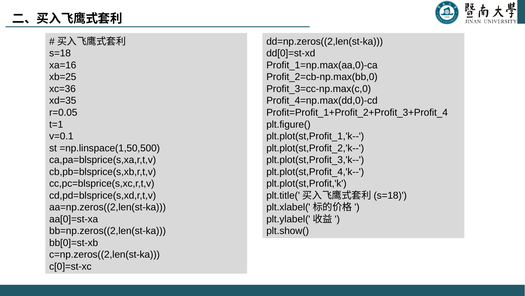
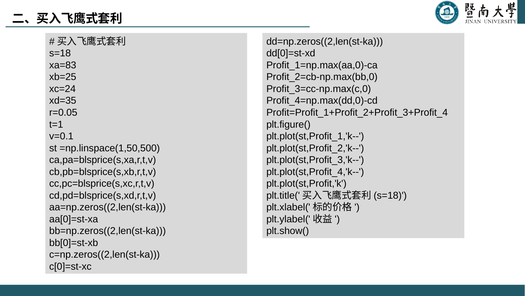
xa=16: xa=16 -> xa=83 (63, 65)
xc=36: xc=36 -> xc=24 (62, 89)
